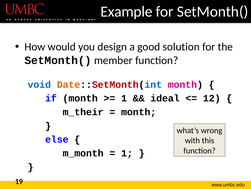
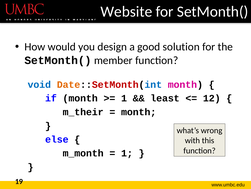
Example: Example -> Website (126, 12)
ideal: ideal -> least (165, 98)
